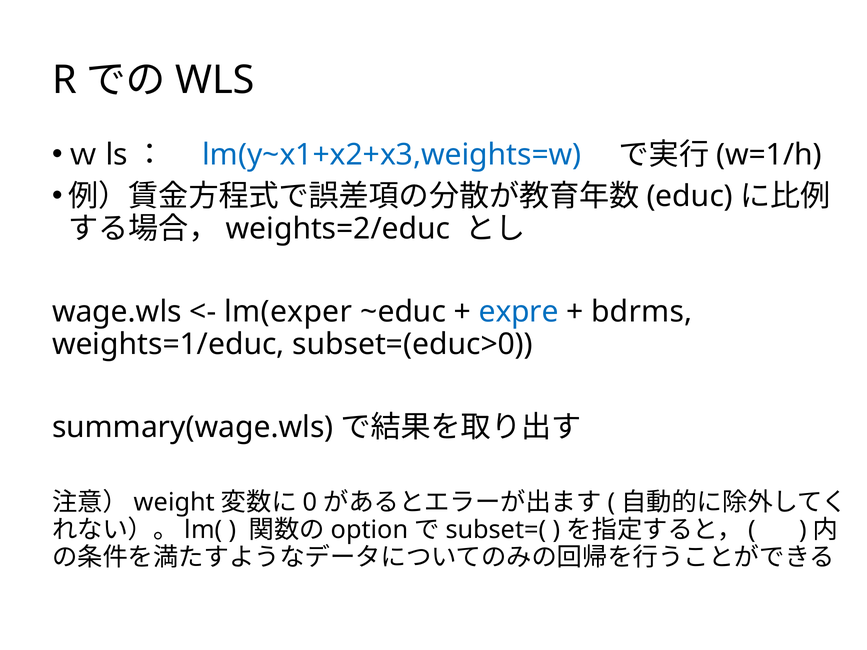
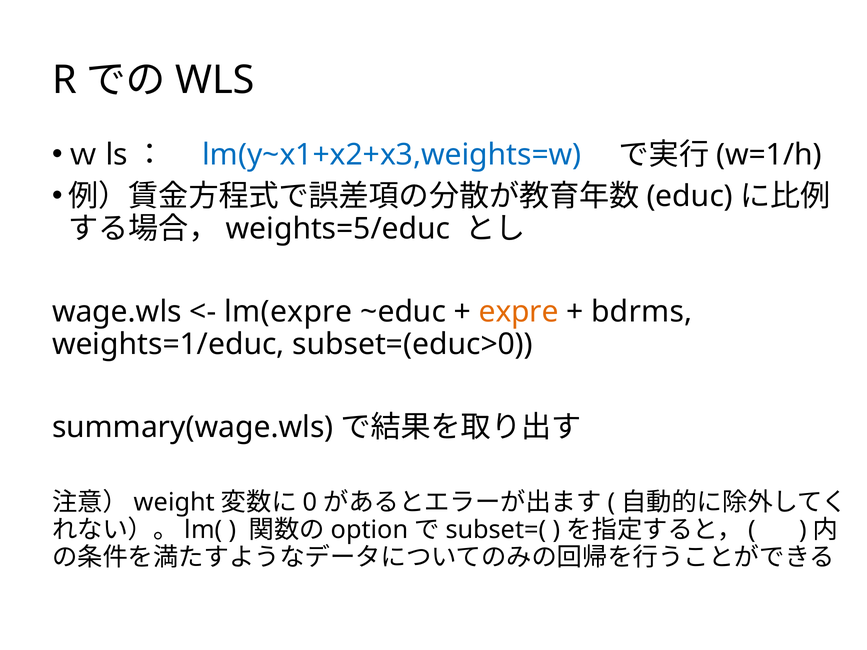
weights=2/educ: weights=2/educ -> weights=5/educ (338, 229)
lm(exper: lm(exper -> lm(expre (288, 312)
expre colour: blue -> orange (519, 312)
